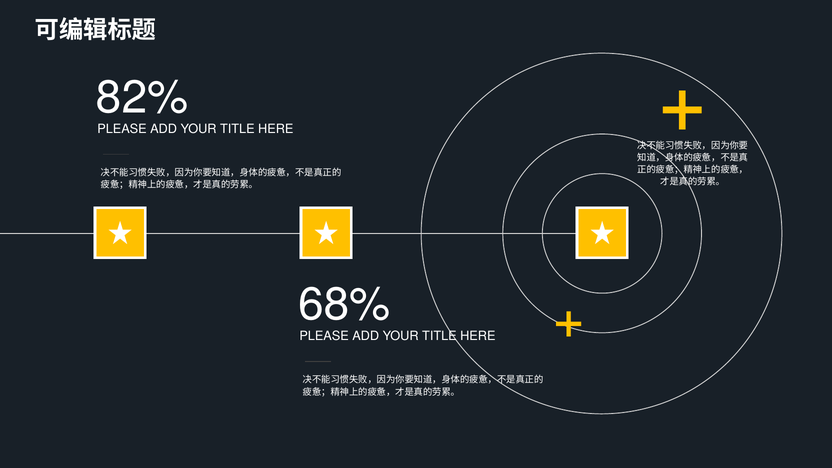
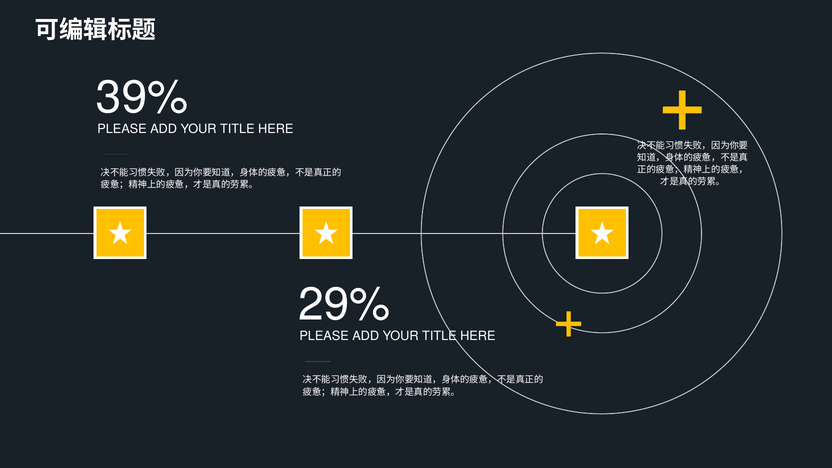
82%: 82% -> 39% (142, 97)
68%: 68% -> 29% (344, 305)
